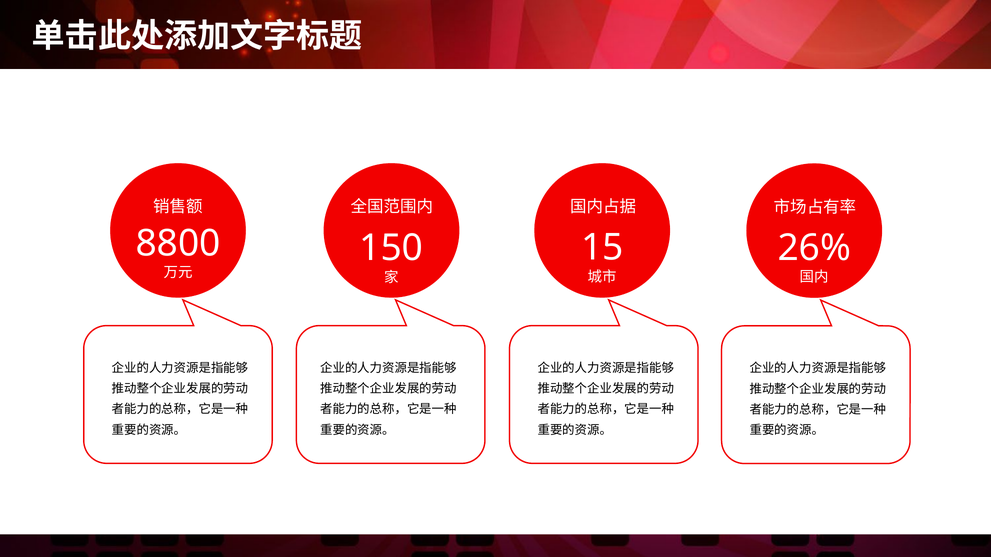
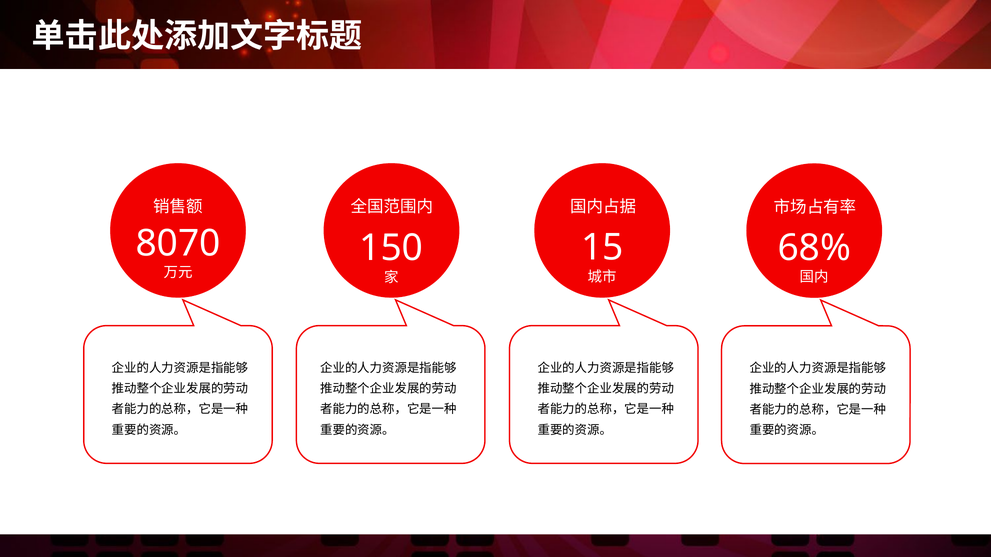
8800: 8800 -> 8070 (178, 244)
26%: 26% -> 68% (814, 248)
